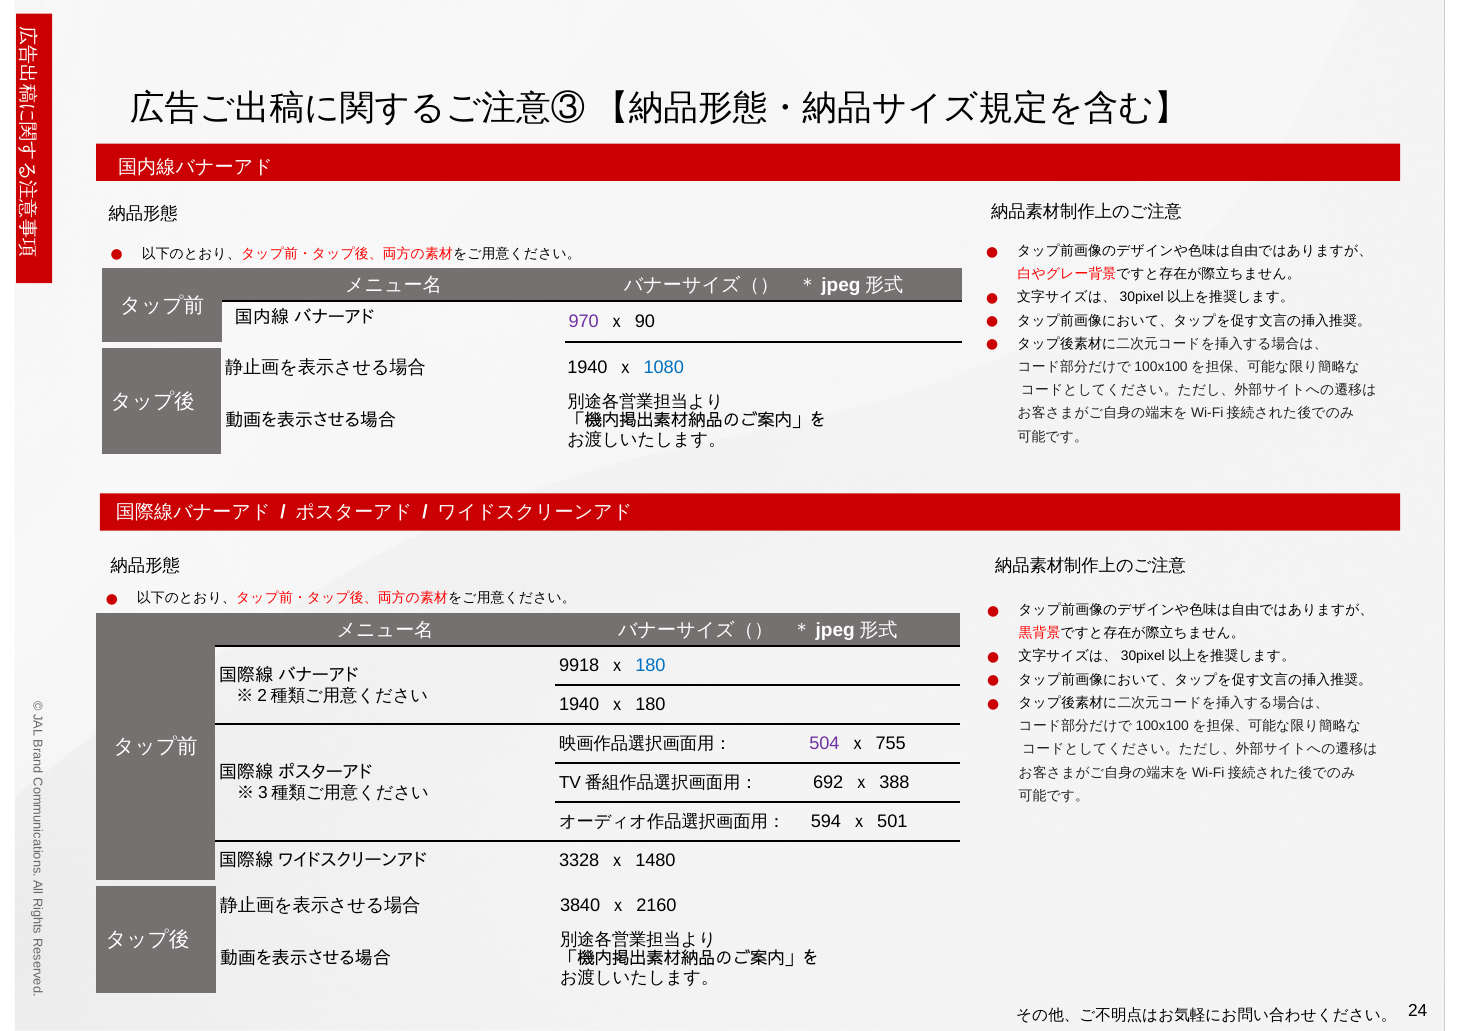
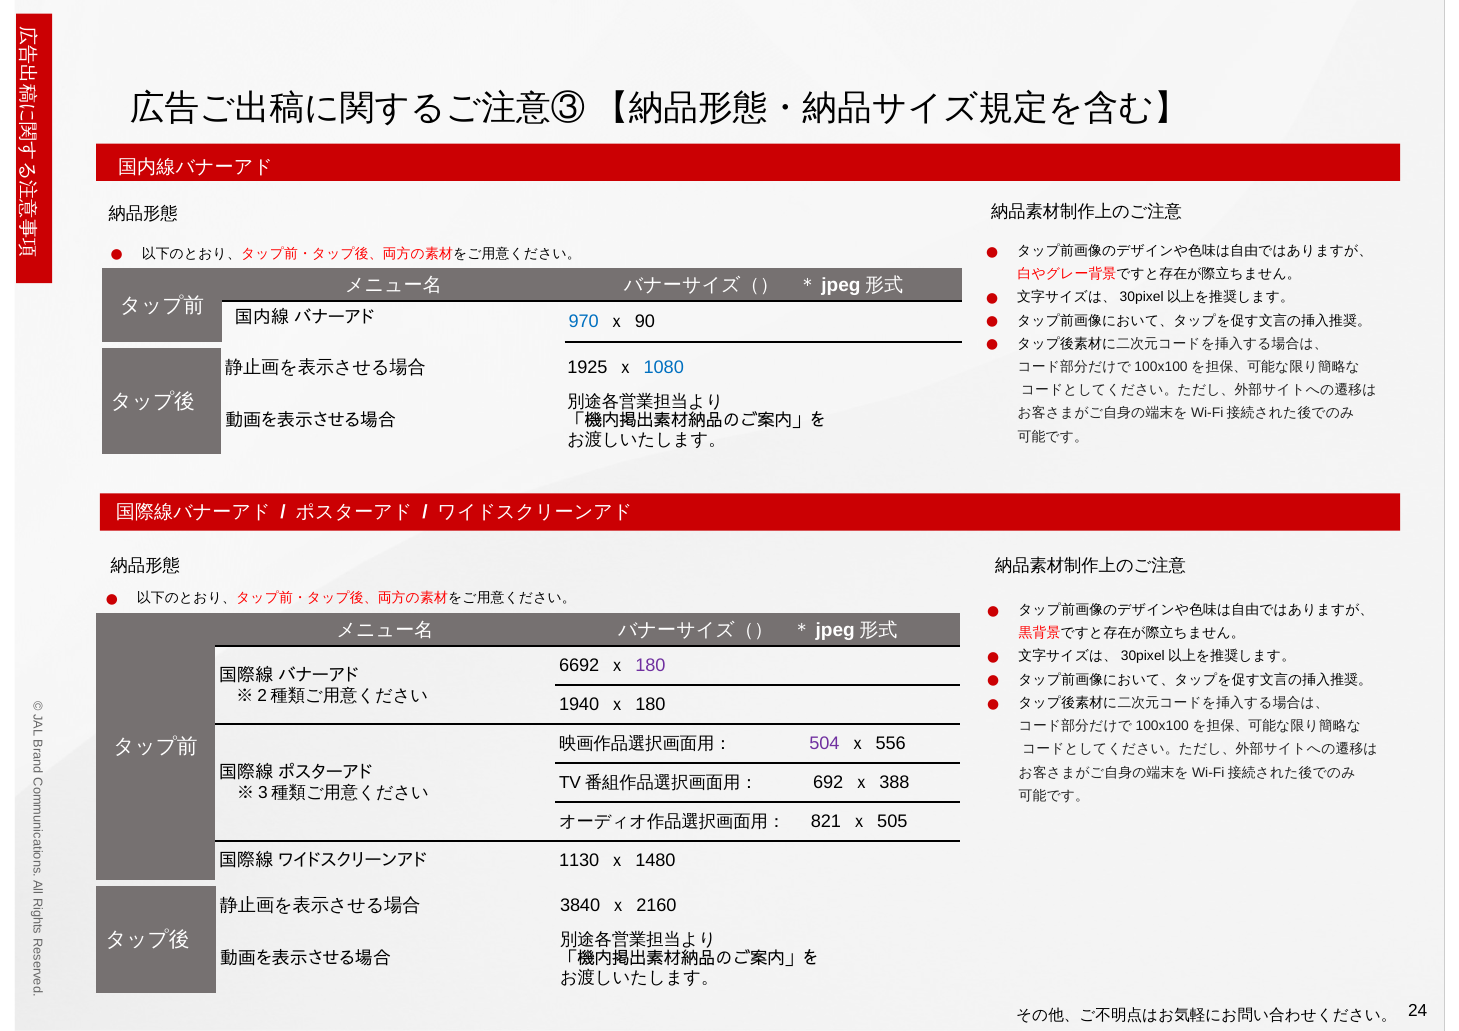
970 colour: purple -> blue (584, 322)
1940: 1940 -> 1925 (587, 368)
9918: 9918 -> 6692 (579, 666)
180 colour: blue -> purple (650, 666)
755: 755 -> 556 (891, 744)
594: 594 -> 821 (826, 822)
501: 501 -> 505 (892, 822)
3328: 3328 -> 1130 (579, 861)
